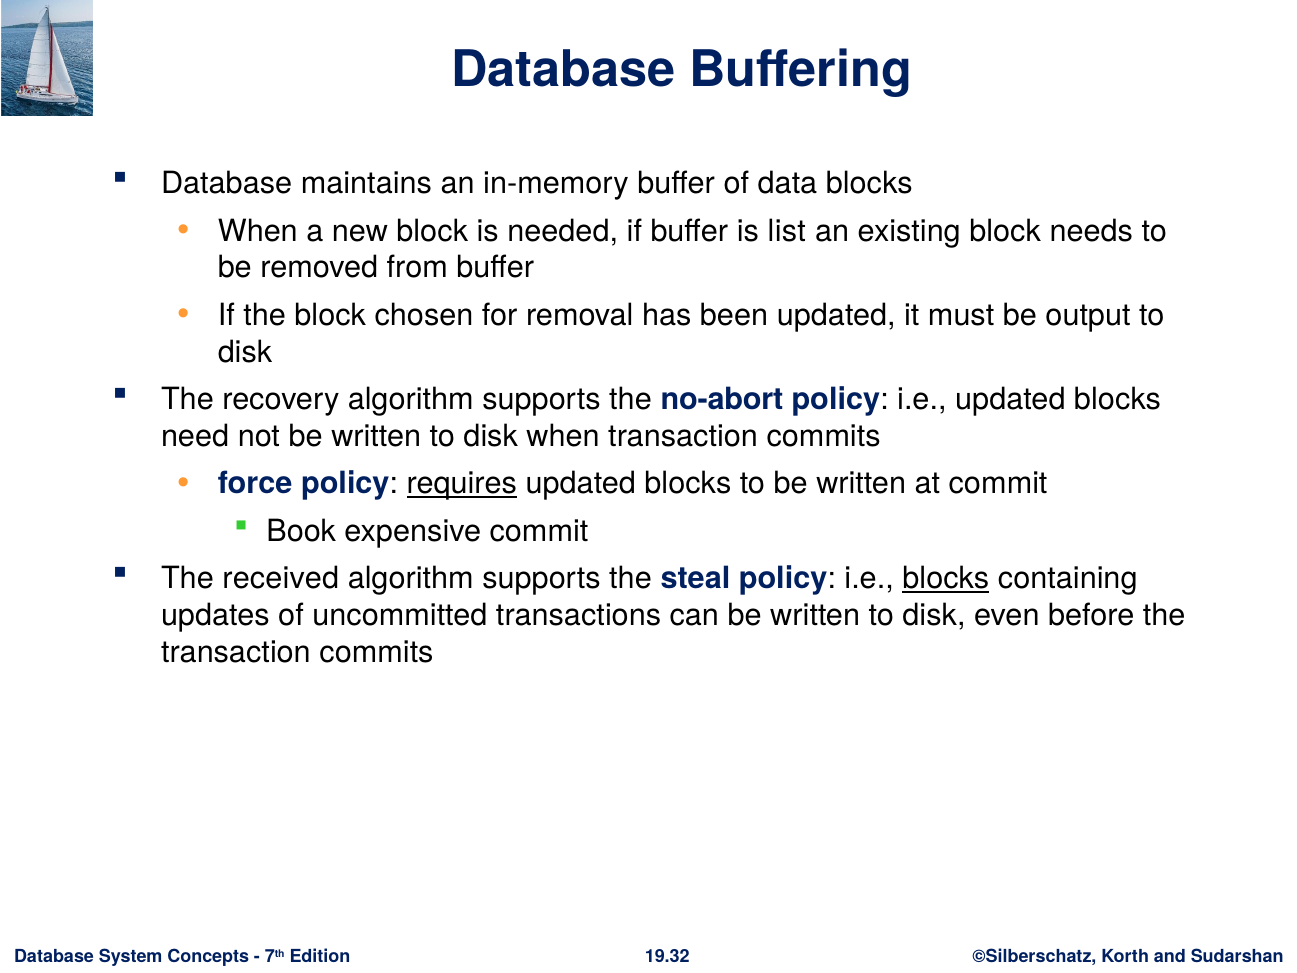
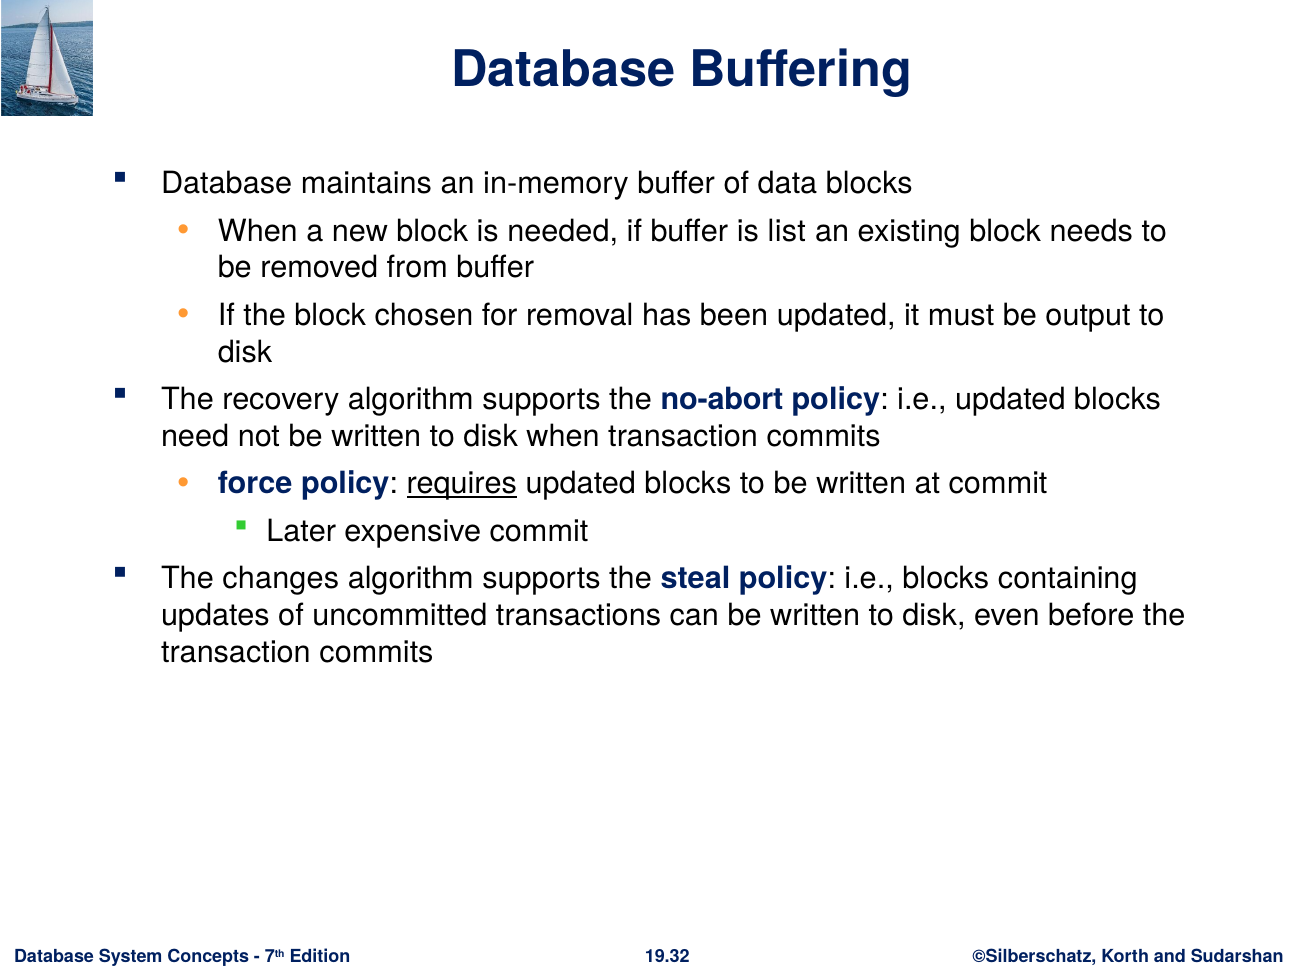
Book: Book -> Later (301, 531)
received: received -> changes (281, 579)
blocks underline: present -> none (946, 579)
